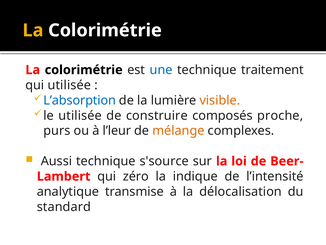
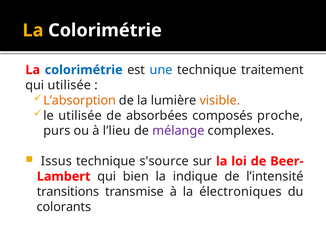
colorimétrie colour: black -> blue (84, 70)
L’absorption colour: blue -> orange (80, 100)
construire: construire -> absorbées (157, 115)
l’leur: l’leur -> l’lieu (117, 131)
mélange colour: orange -> purple (178, 131)
Aussi: Aussi -> Issus (56, 161)
zéro: zéro -> bien (136, 176)
analytique: analytique -> transitions (68, 191)
délocalisation: délocalisation -> électroniques (241, 191)
standard: standard -> colorants (64, 206)
